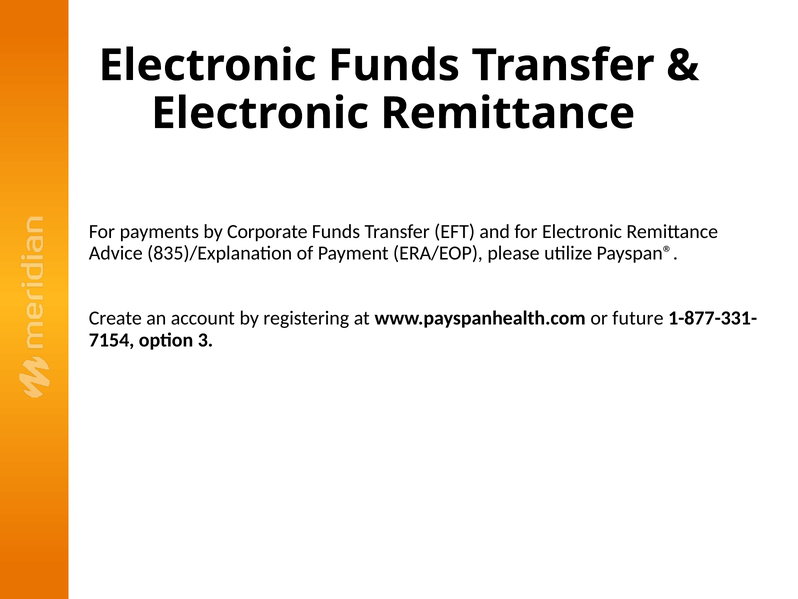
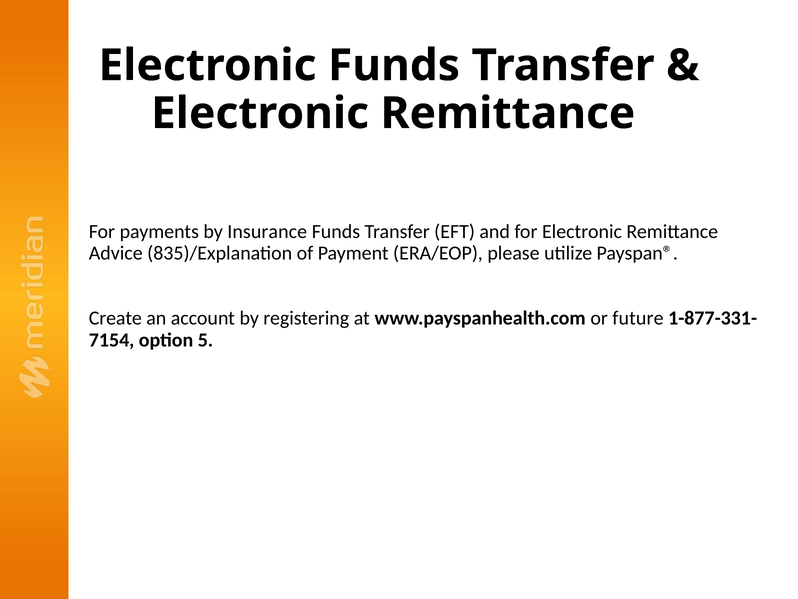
Corporate: Corporate -> Insurance (267, 231)
3: 3 -> 5 (205, 340)
